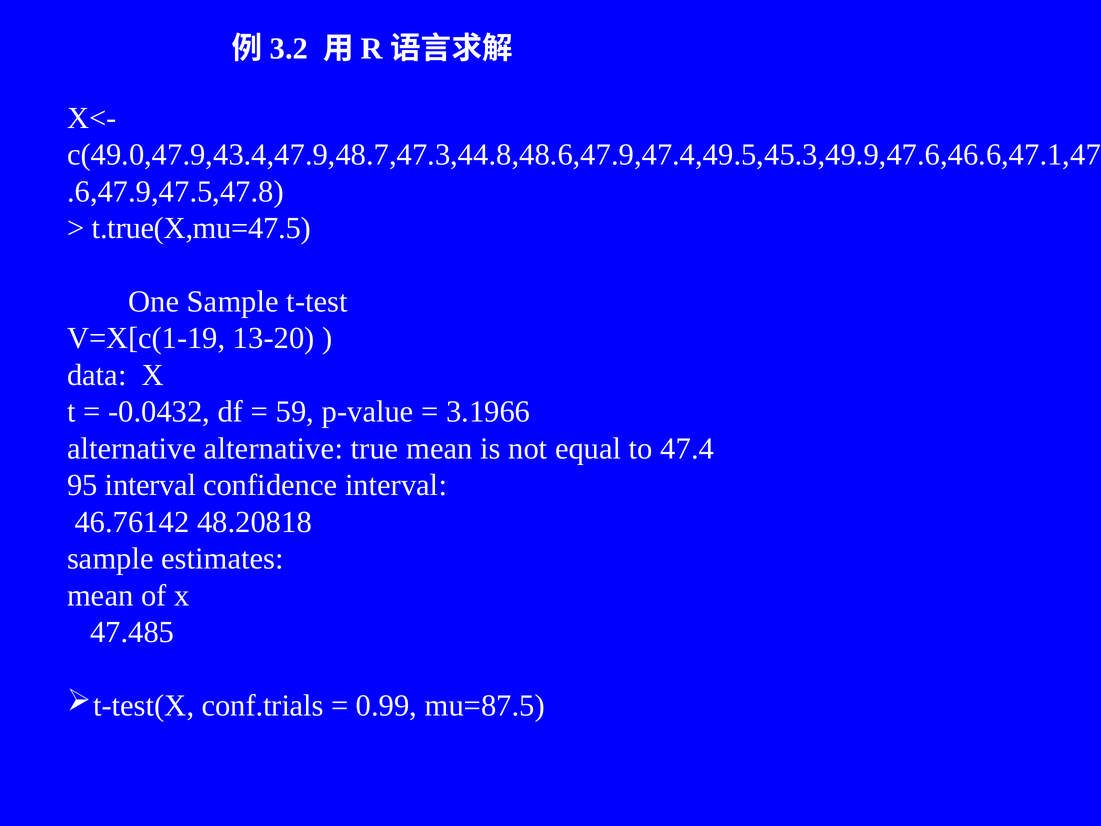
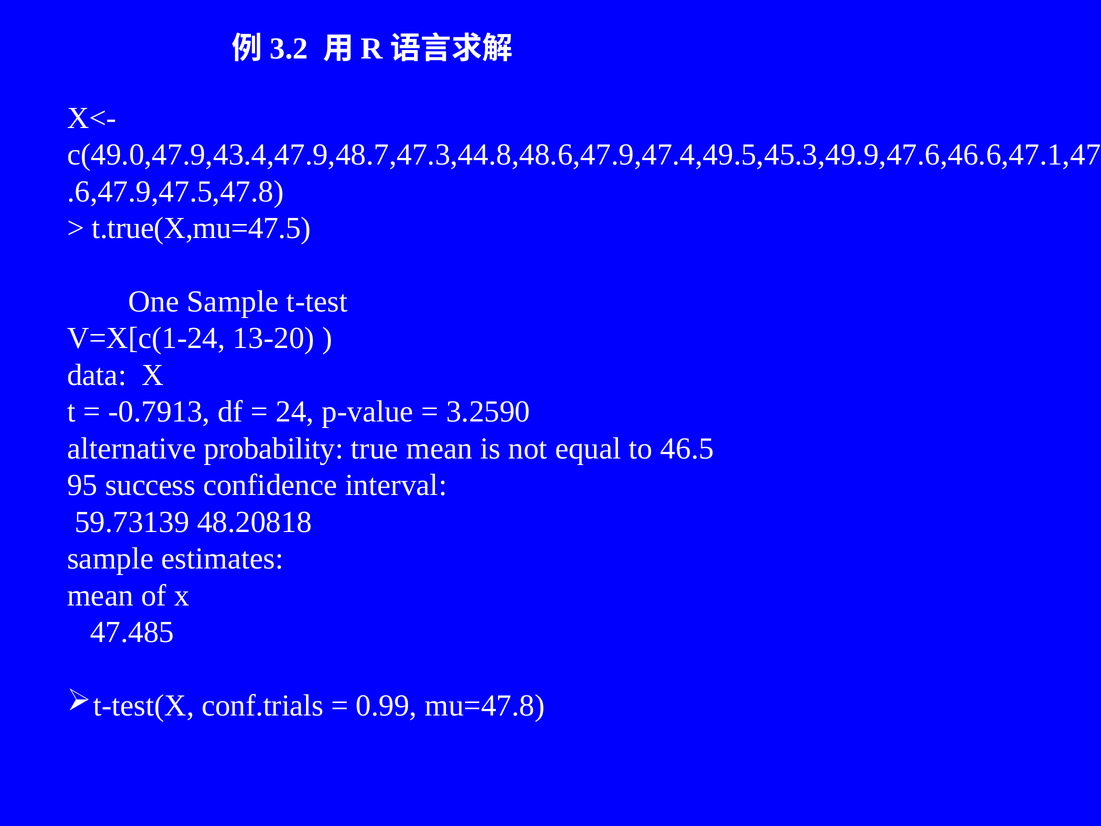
V=X[c(1-19: V=X[c(1-19 -> V=X[c(1-24 (146, 338)
-0.0432: -0.0432 -> -0.7913 (159, 412)
59: 59 -> 24 (295, 412)
3.1966: 3.1966 -> 3.2590 (488, 412)
alternative alternative: alternative -> probability (274, 448)
47.4: 47.4 -> 46.5 (687, 448)
95 interval: interval -> success (150, 485)
46.76142: 46.76142 -> 59.73139 (132, 522)
mu=87.5: mu=87.5 -> mu=47.8 (485, 705)
